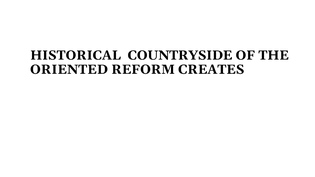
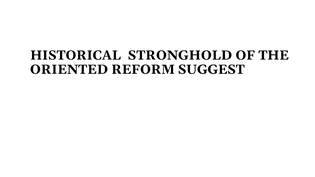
COUNTRYSIDE: COUNTRYSIDE -> STRONGHOLD (180, 55)
CREATES: CREATES -> SUGGEST (211, 70)
